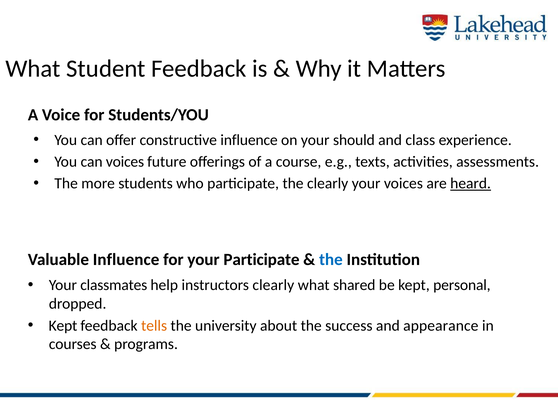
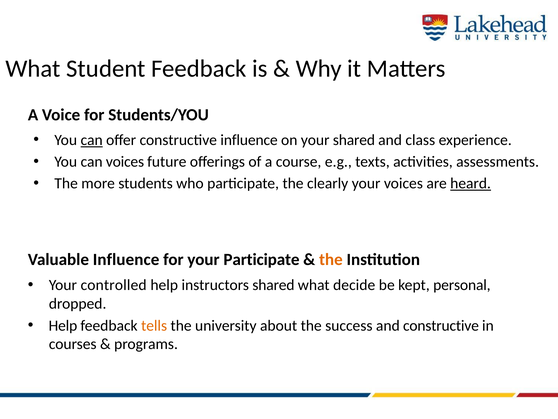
can underline: none -> present (92, 140)
your should: should -> shared (354, 140)
the colour: blue -> orange (331, 259)
classmates: classmates -> controlled (114, 285)
instructors clearly: clearly -> shared (273, 285)
shared: shared -> decide (354, 285)
Kept: Kept -> Help (63, 325)
and appearance: appearance -> constructive (441, 325)
